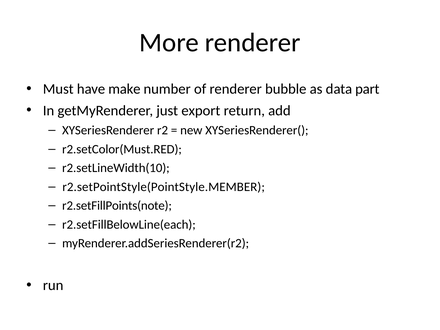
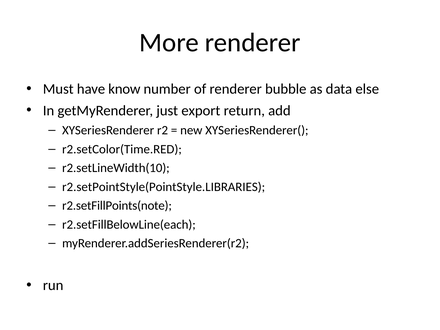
make: make -> know (124, 89)
part: part -> else (367, 89)
r2.setColor(Must.RED: r2.setColor(Must.RED -> r2.setColor(Time.RED (122, 149)
r2.setPointStyle(PointStyle.MEMBER: r2.setPointStyle(PointStyle.MEMBER -> r2.setPointStyle(PointStyle.LIBRARIES (164, 187)
